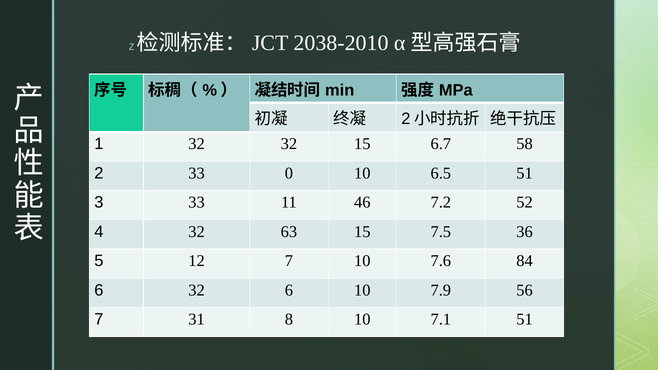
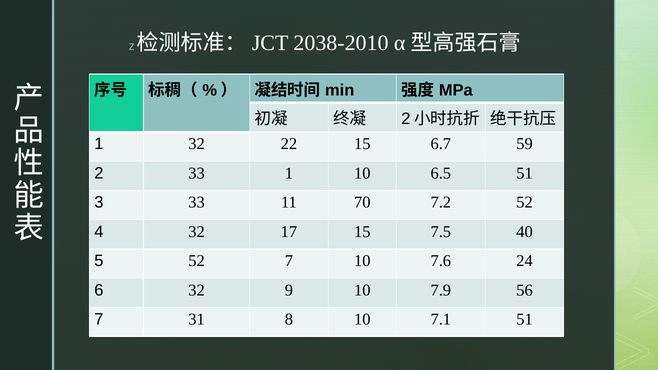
32 32: 32 -> 22 (289, 144)
58: 58 -> 59 (525, 144)
33 0: 0 -> 1 (289, 173)
46: 46 -> 70 (362, 203)
63: 63 -> 17 (289, 232)
36: 36 -> 40 (525, 232)
5 12: 12 -> 52 (197, 261)
84: 84 -> 24 (525, 261)
32 6: 6 -> 9 (289, 290)
